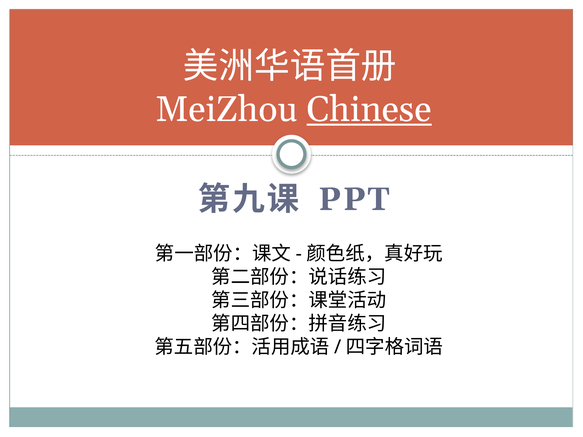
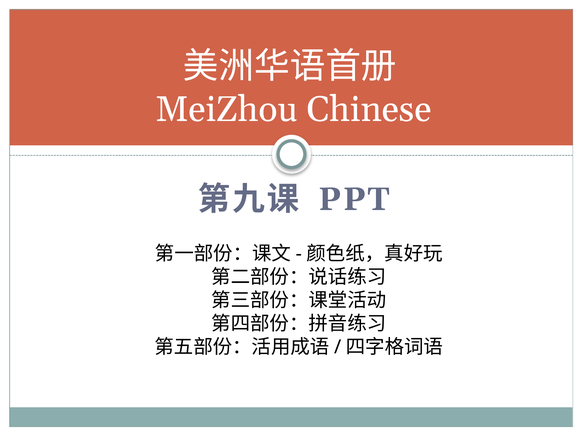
Chinese underline: present -> none (369, 109)
